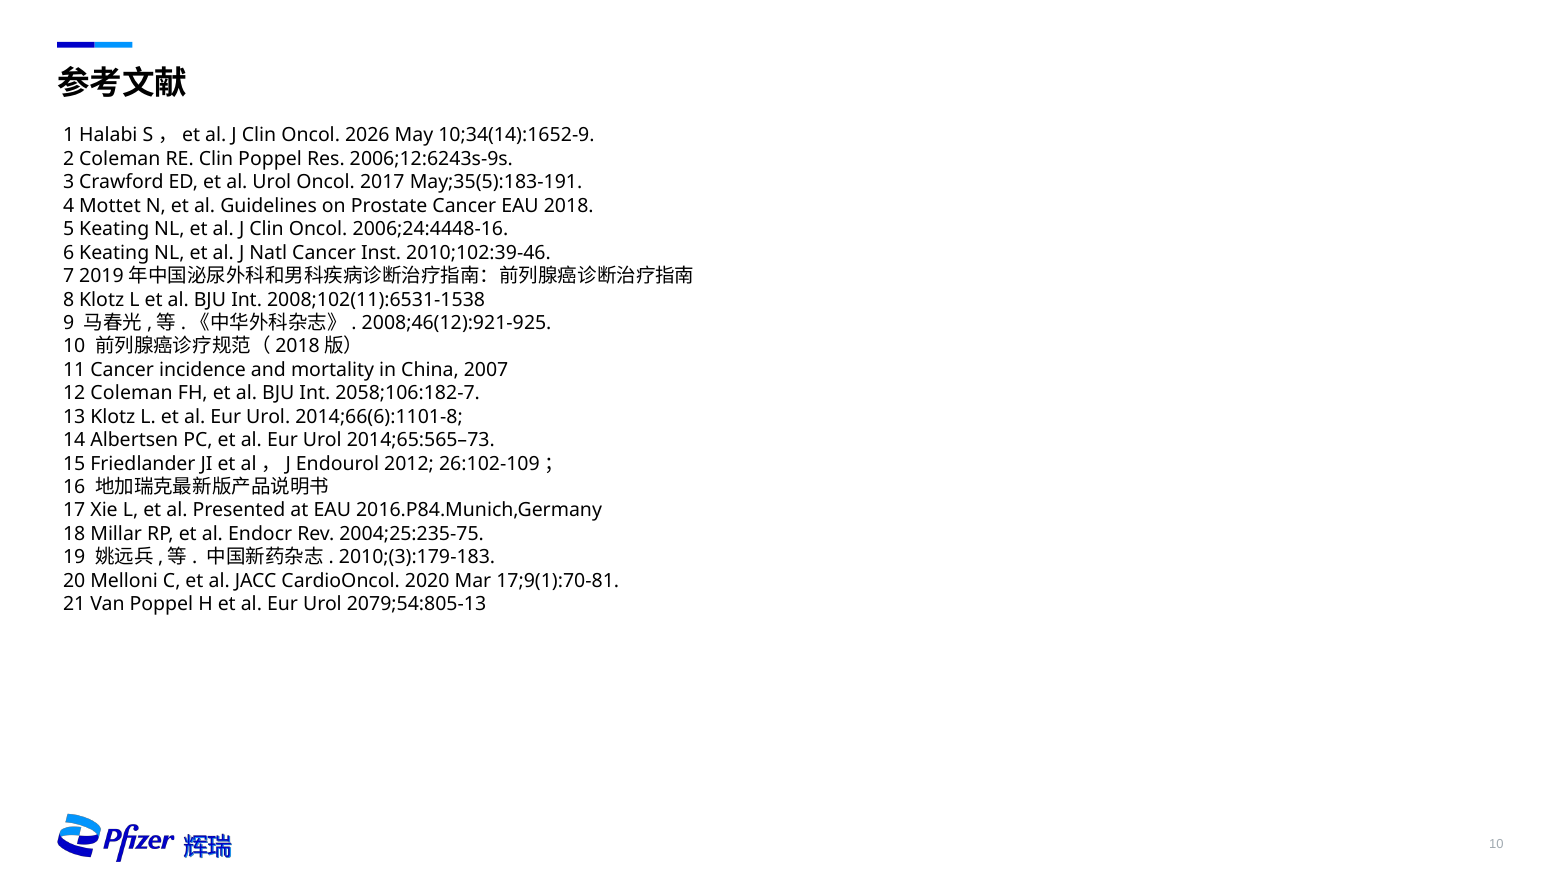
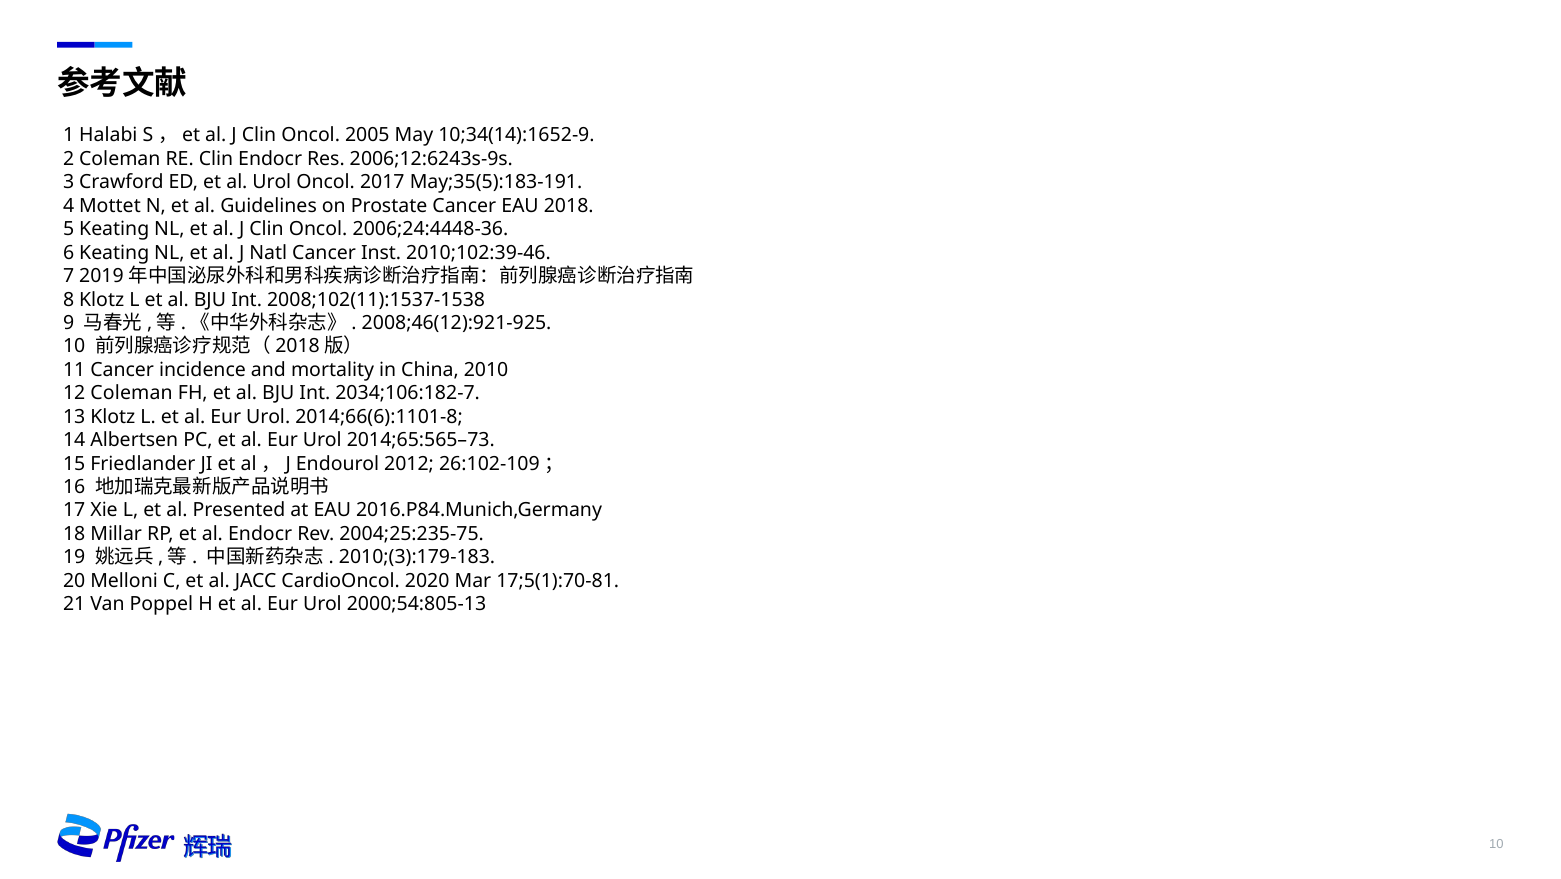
2026: 2026 -> 2005 (367, 135)
Clin Poppel: Poppel -> Endocr (270, 159)
2006;24:4448-16: 2006;24:4448-16 -> 2006;24:4448-36 (430, 229)
2008;102(11):6531-1538: 2008;102(11):6531-1538 -> 2008;102(11):1537-1538 (376, 299)
2007: 2007 -> 2010 (486, 370)
2058;106:182-7: 2058;106:182-7 -> 2034;106:182-7 (408, 393)
17;9(1):70-81: 17;9(1):70-81 -> 17;5(1):70-81 (558, 580)
2079;54:805-13: 2079;54:805-13 -> 2000;54:805-13 (417, 604)
